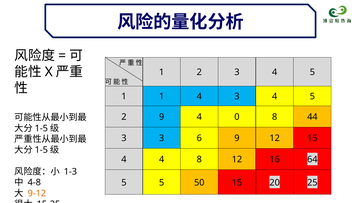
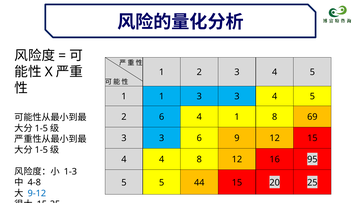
1 4: 4 -> 3 (199, 97)
2 9: 9 -> 6 (162, 117)
4 0: 0 -> 1 (237, 117)
44: 44 -> 69 (312, 117)
64: 64 -> 95 (312, 160)
50: 50 -> 44 (199, 183)
9-12 colour: orange -> blue (37, 193)
